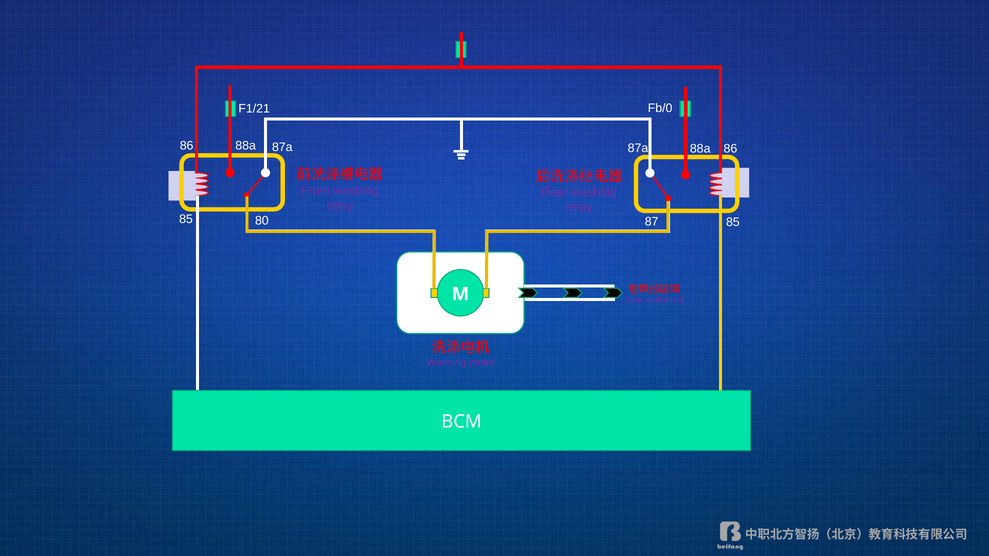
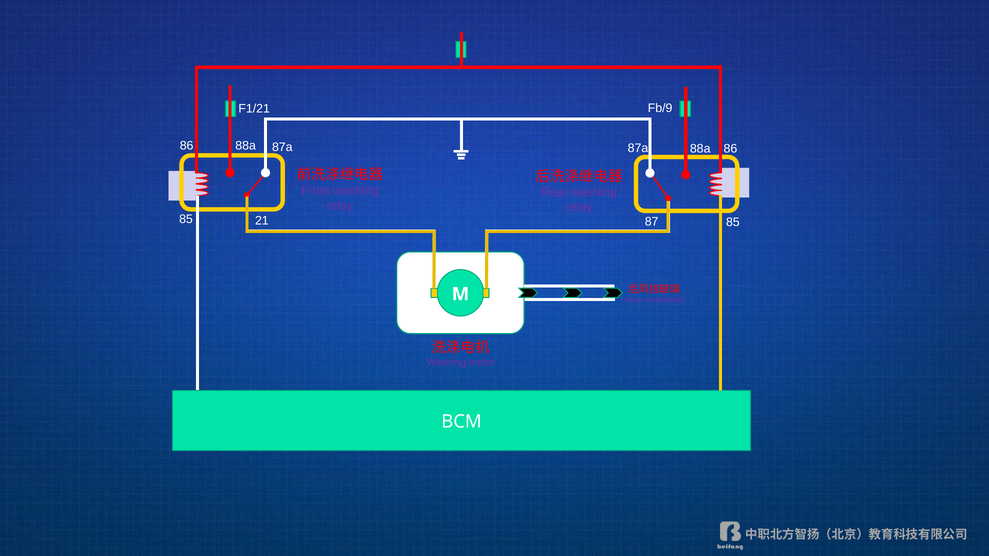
Fb/0: Fb/0 -> Fb/9 (660, 108)
80: 80 -> 21 (262, 221)
